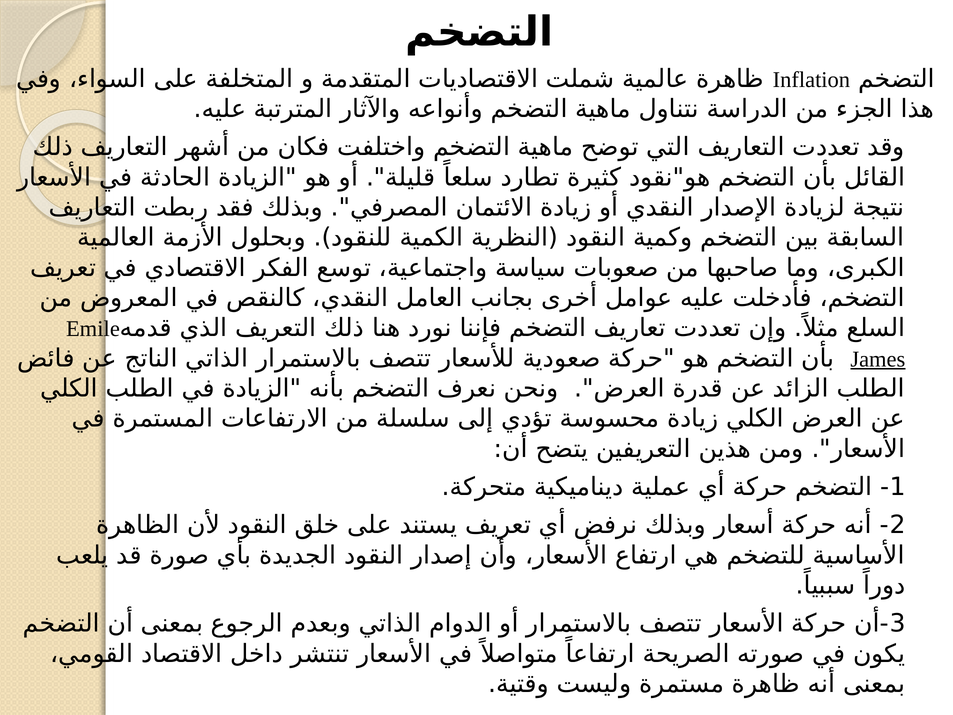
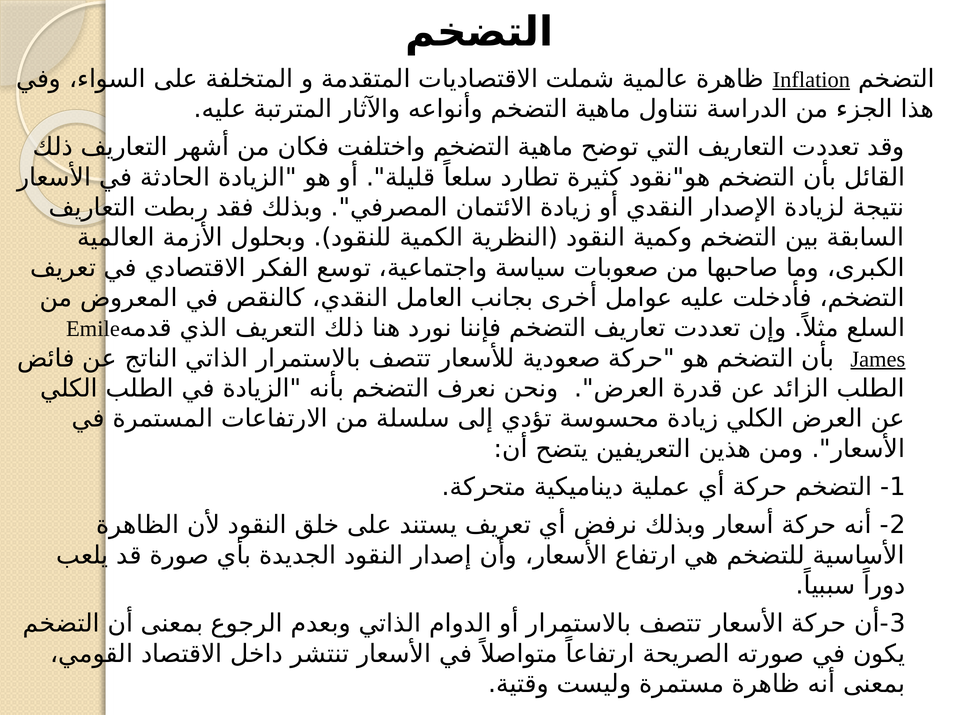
Inflation underline: none -> present (811, 80)
